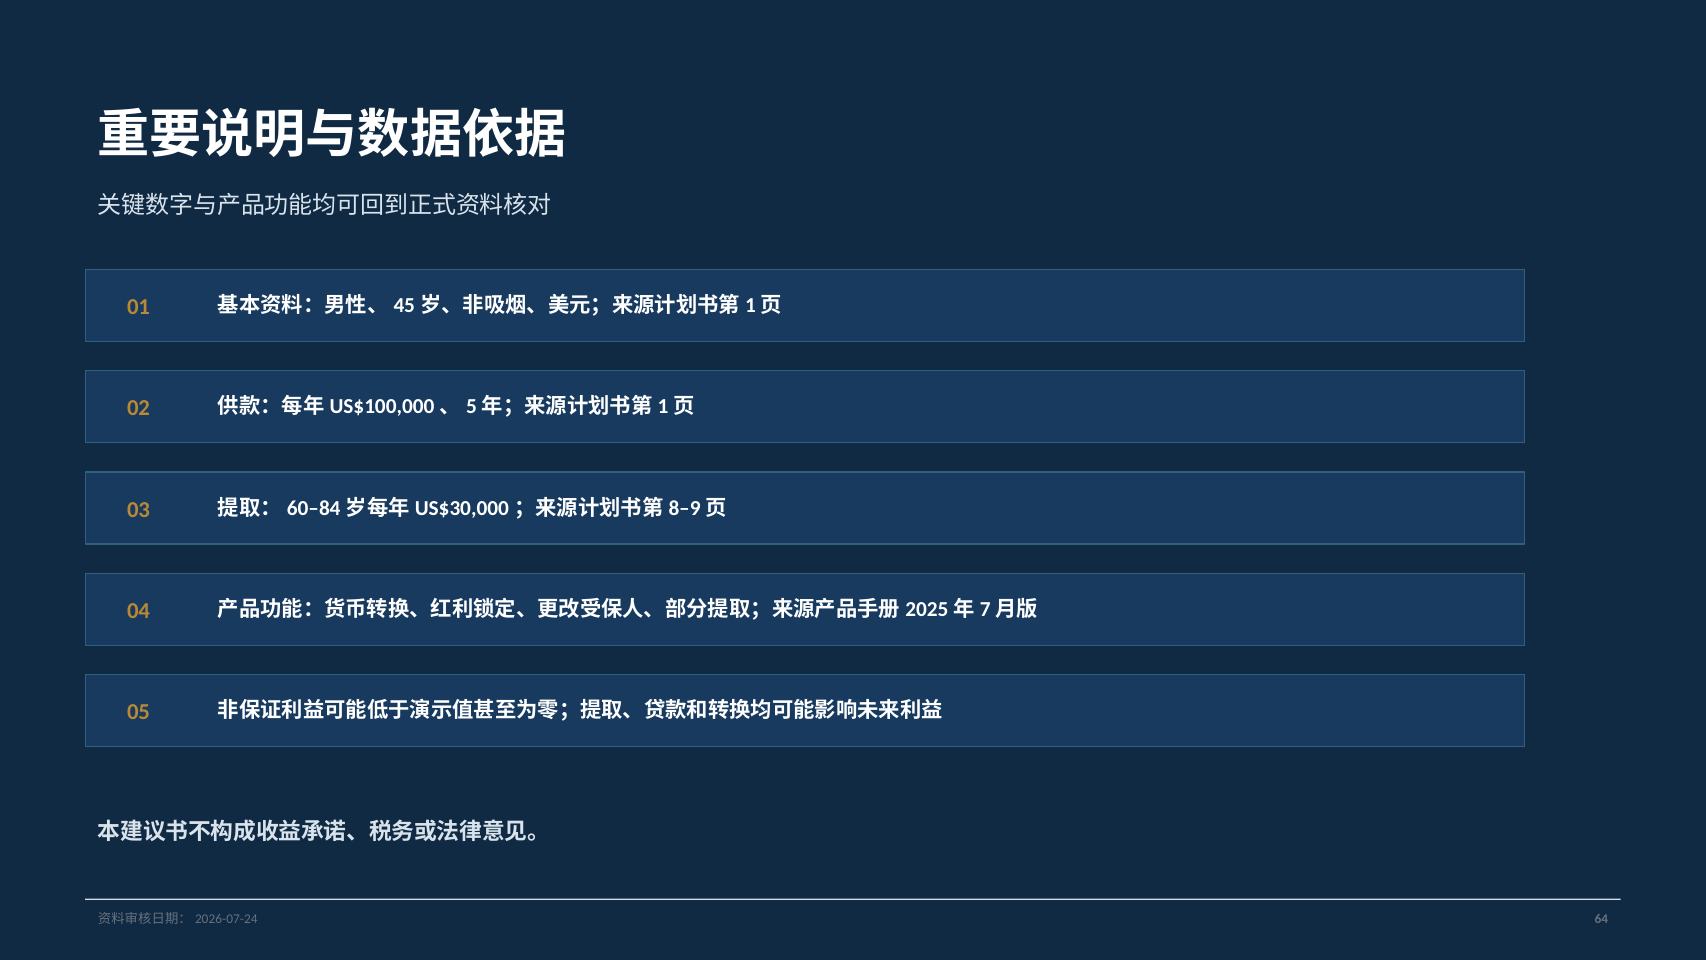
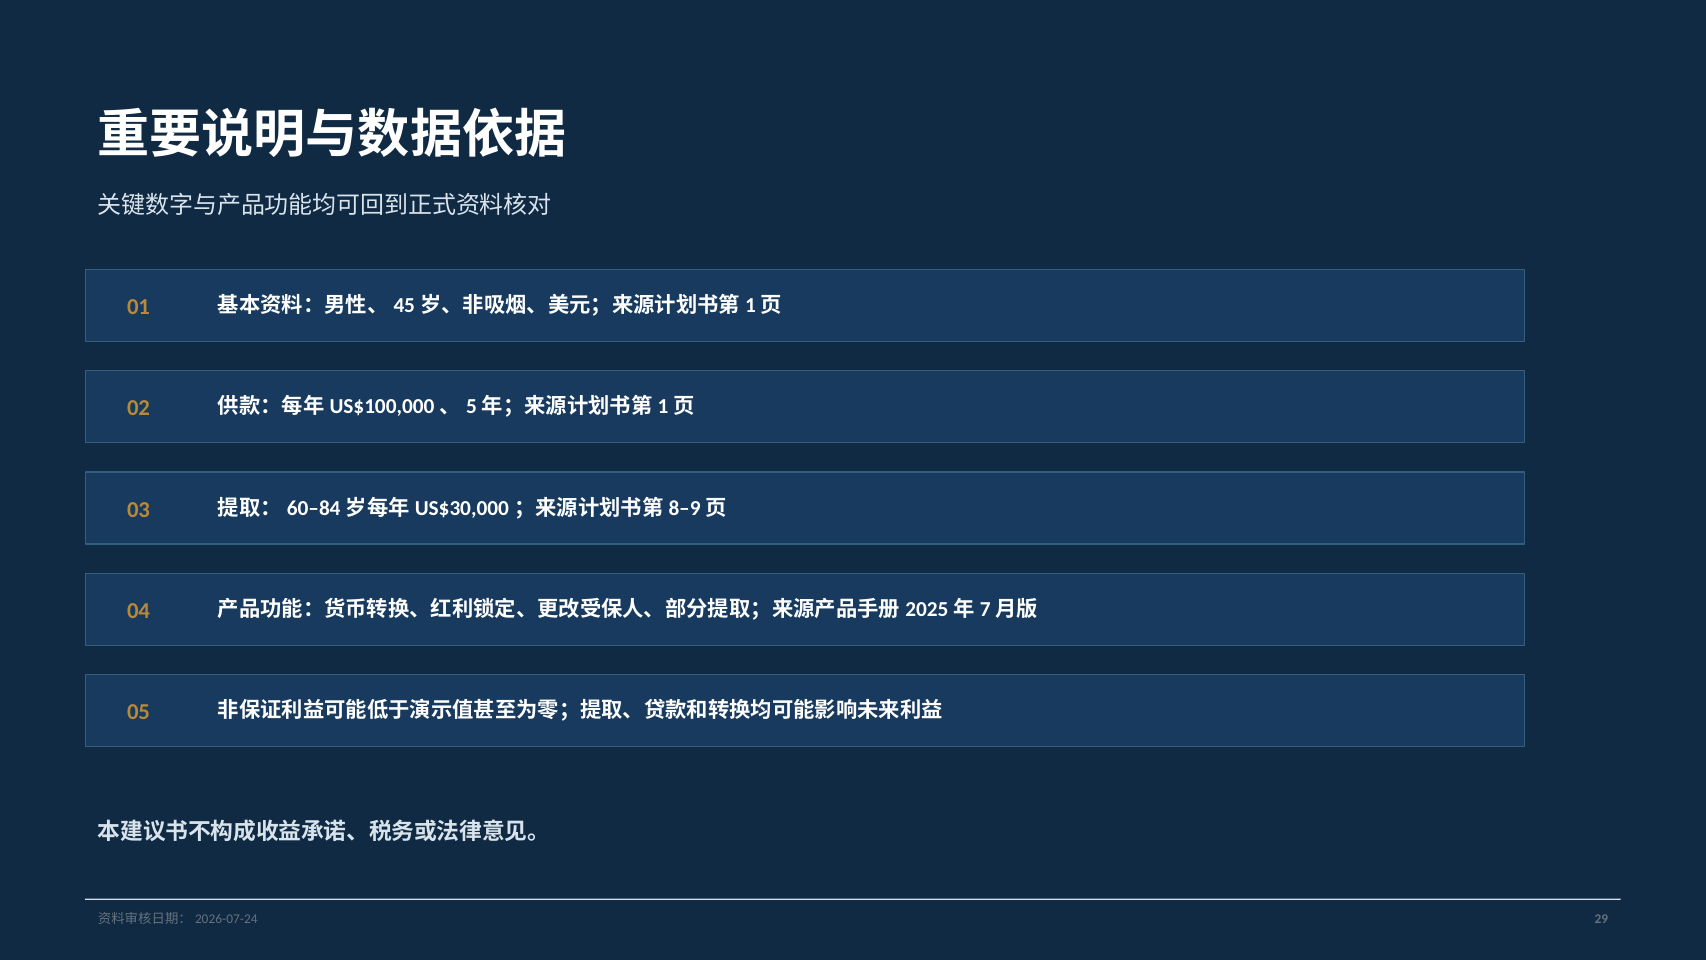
64: 64 -> 29 (1601, 919)
